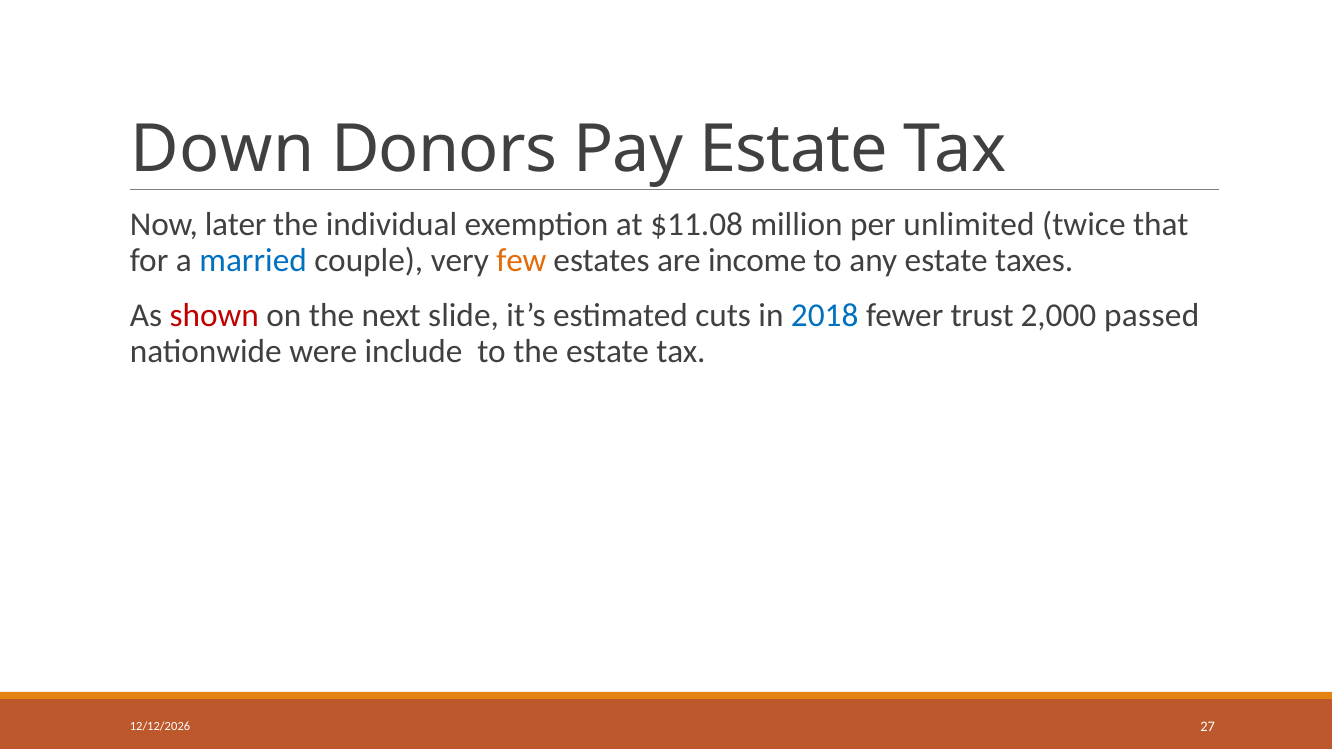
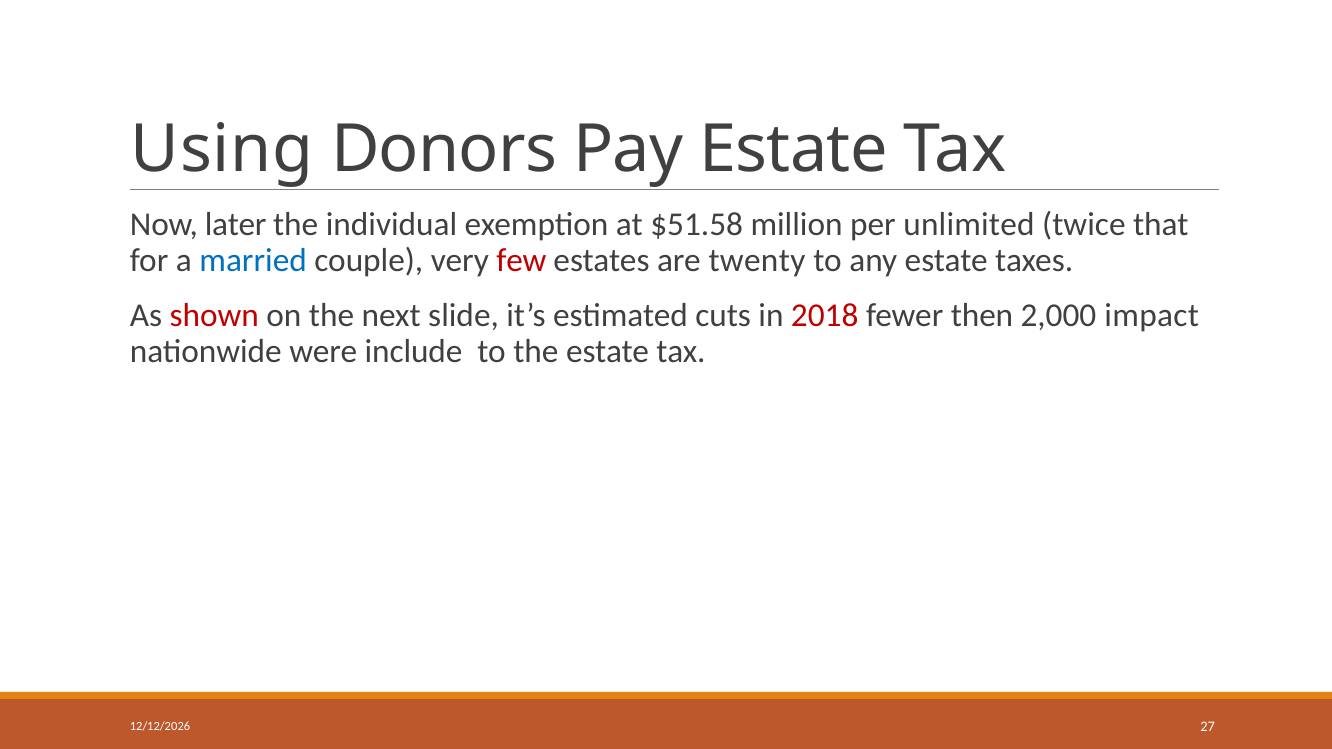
Down: Down -> Using (222, 149)
$11.08: $11.08 -> $51.58 (697, 224)
few colour: orange -> red (521, 260)
income: income -> twenty (757, 260)
2018 colour: blue -> red (825, 316)
trust: trust -> then (982, 316)
passed: passed -> impact (1152, 316)
